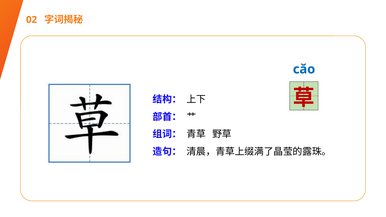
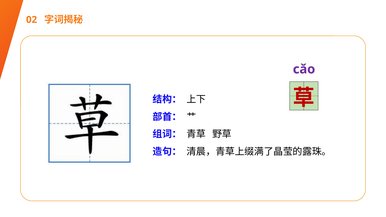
cǎo colour: blue -> purple (304, 69)
